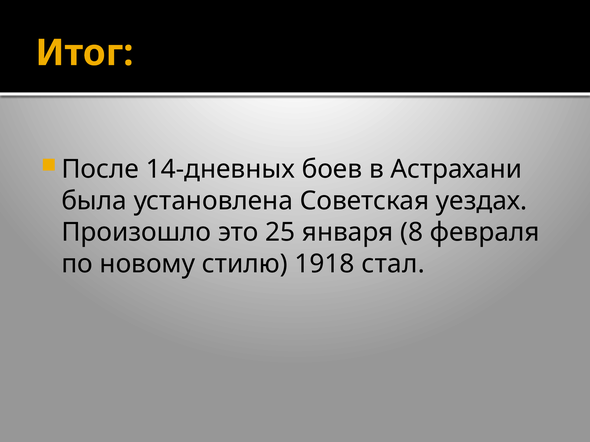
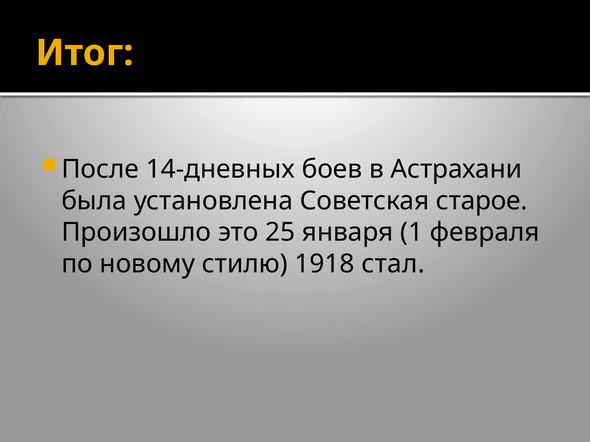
уездах: уездах -> старое (482, 201)
8: 8 -> 1 (412, 233)
